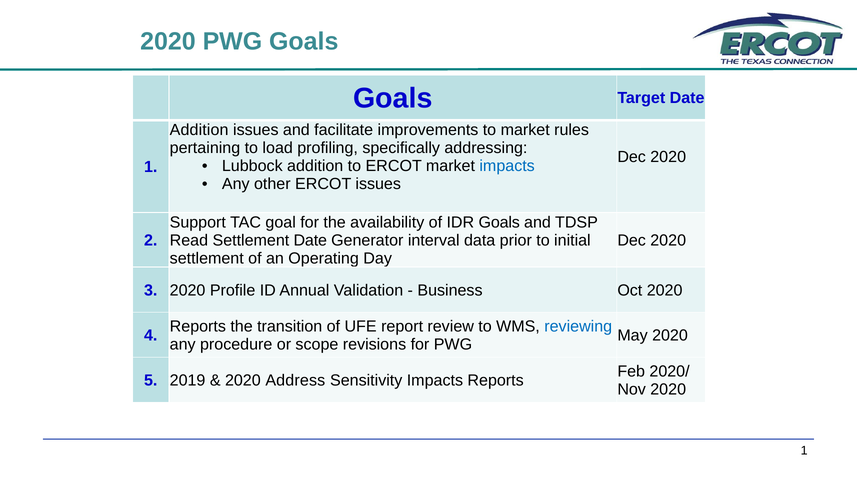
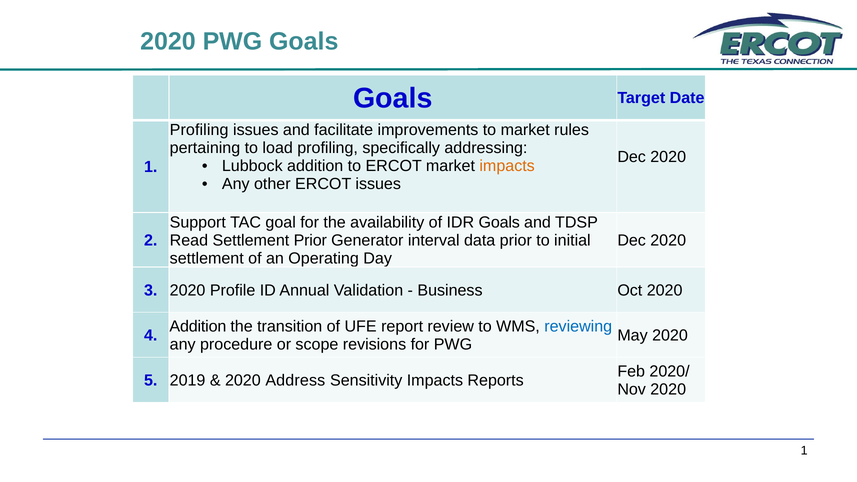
Addition: Addition -> Profiling (199, 130)
impacts colour: blue -> orange (507, 166)
Settlement Date: Date -> Prior (310, 240)
Reports: Reports -> Addition (198, 326)
